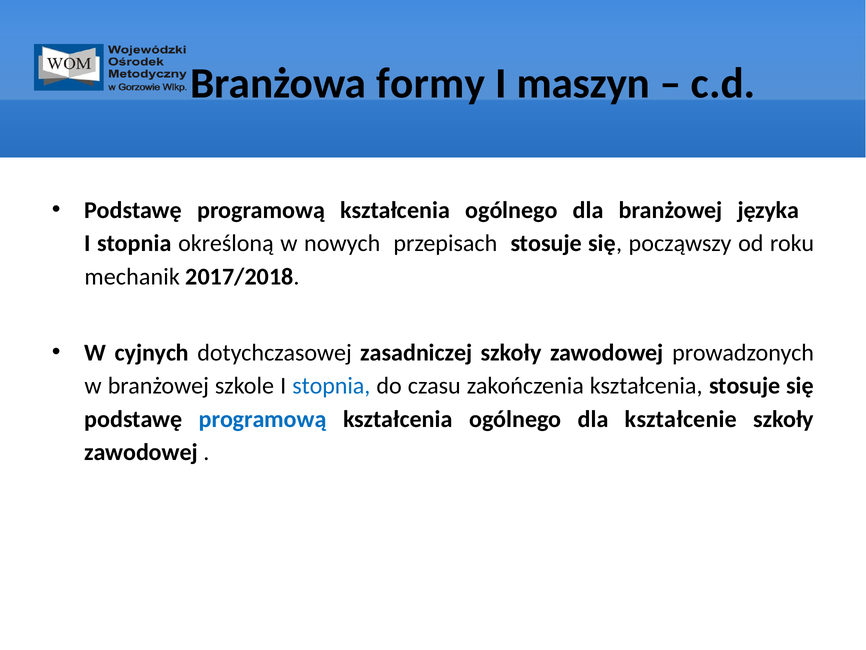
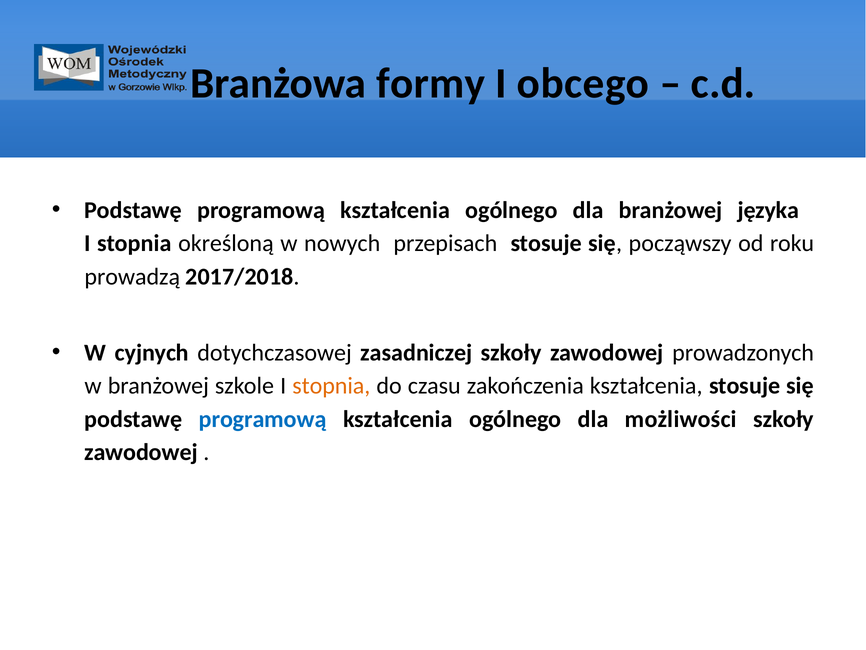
maszyn: maszyn -> obcego (583, 83)
mechanik: mechanik -> prowadzą (132, 276)
stopnia colour: blue -> orange (331, 386)
kształcenie: kształcenie -> możliwości (681, 419)
